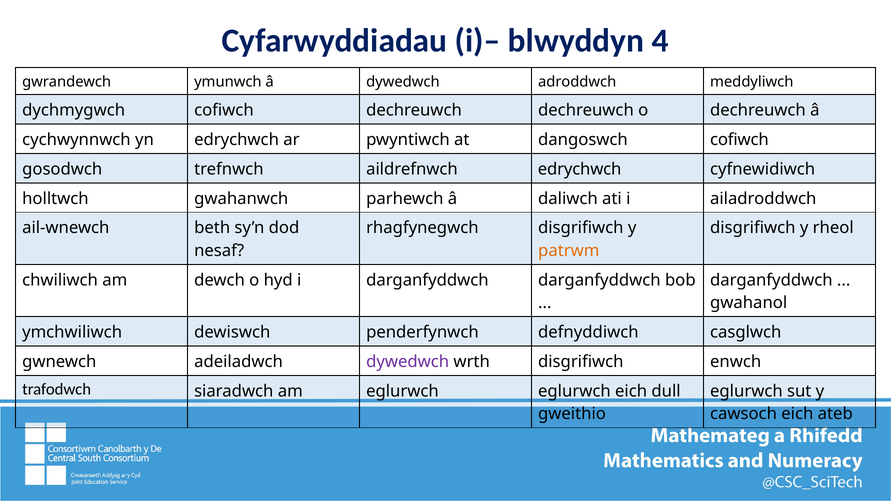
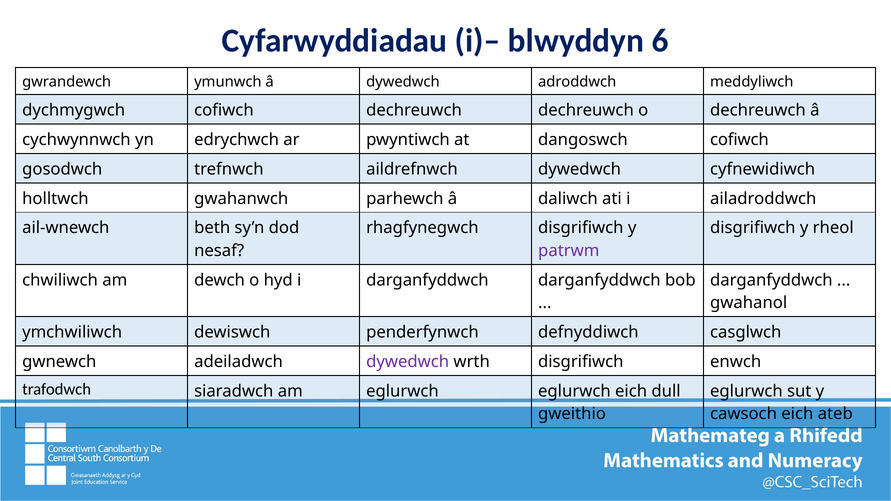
4: 4 -> 6 (660, 41)
aildrefnwch edrychwch: edrychwch -> dywedwch (580, 169)
patrwm colour: orange -> purple (569, 251)
